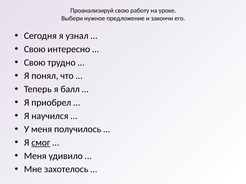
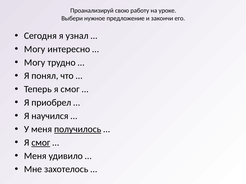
Свою: Свою -> Могу (35, 49)
Свою: Свою -> Могу (35, 63)
Теперь я балл: балл -> смог (70, 89)
получилось underline: none -> present (78, 130)
